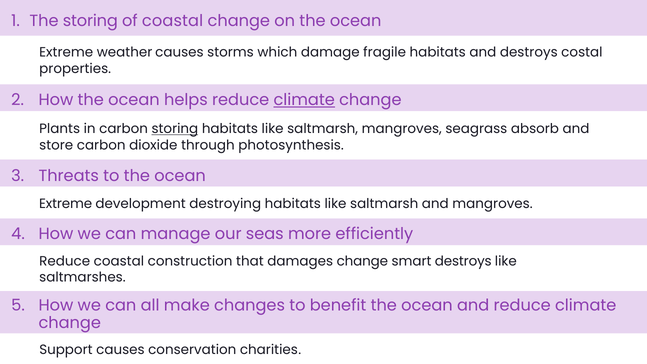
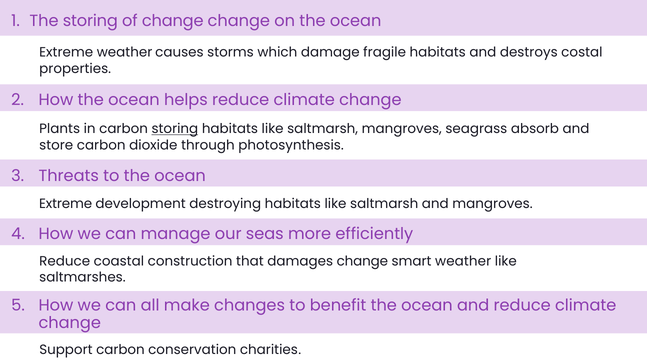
of coastal: coastal -> change (173, 21)
climate underline: present -> none (304, 100)
smart destroys: destroys -> weather (463, 261)
Support causes: causes -> carbon (120, 350)
